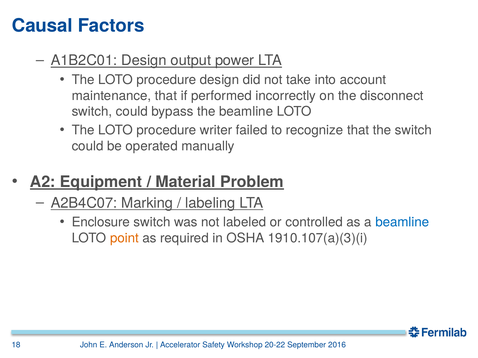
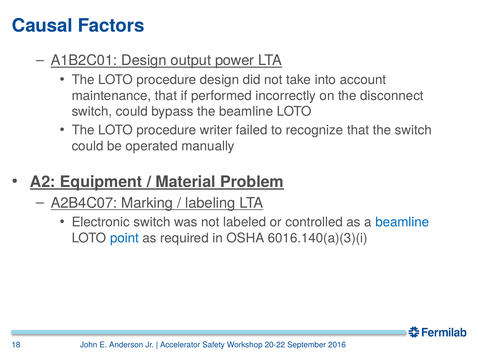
Enclosure: Enclosure -> Electronic (101, 222)
point colour: orange -> blue (124, 238)
1910.107(a)(3)(i: 1910.107(a)(3)(i -> 6016.140(a)(3)(i (318, 238)
